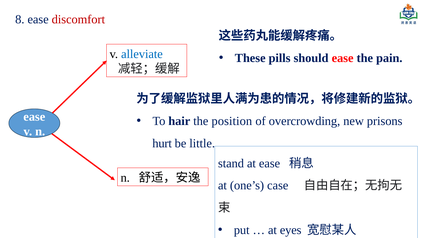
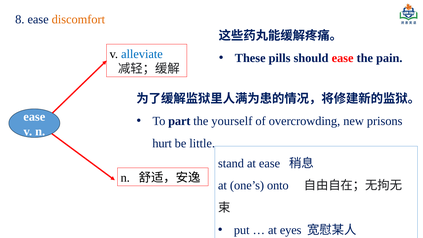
discomfort colour: red -> orange (78, 19)
hair: hair -> part (179, 121)
position: position -> yourself (232, 121)
case: case -> onto (278, 185)
